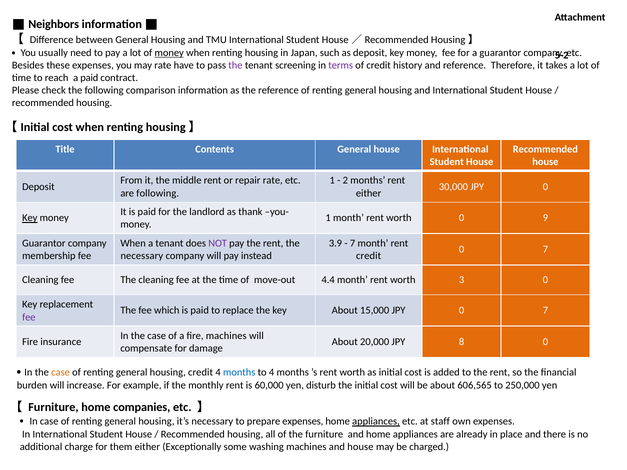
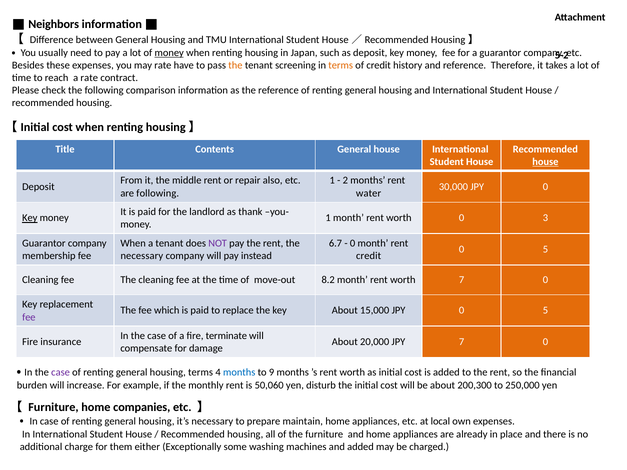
the colour: purple -> orange (235, 65)
terms colour: purple -> orange (341, 65)
a paid: paid -> rate (89, 78)
house underline: none -> present (545, 162)
repair rate: rate -> also (273, 181)
either: either -> water (369, 193)
9: 9 -> 3 (545, 218)
3.9: 3.9 -> 6.7 (335, 243)
7: 7 -> 0 (353, 243)
7: 7 -> 5 (545, 249)
4.4: 4.4 -> 8.2 (328, 280)
worth 3: 3 -> 7 (462, 280)
JPY 0 7: 7 -> 5 (545, 311)
fire machines: machines -> terminate (226, 336)
JPY 8: 8 -> 7 (462, 342)
case colour: orange -> purple (61, 373)
housing credit: credit -> terms (201, 373)
to 4: 4 -> 9 (272, 373)
60,000: 60,000 -> 50,060 (269, 385)
606,565: 606,565 -> 200,300 (475, 385)
prepare expenses: expenses -> maintain (303, 422)
appliances underline: present -> none (376, 422)
staff: staff -> local (440, 422)
and house: house -> added (360, 447)
